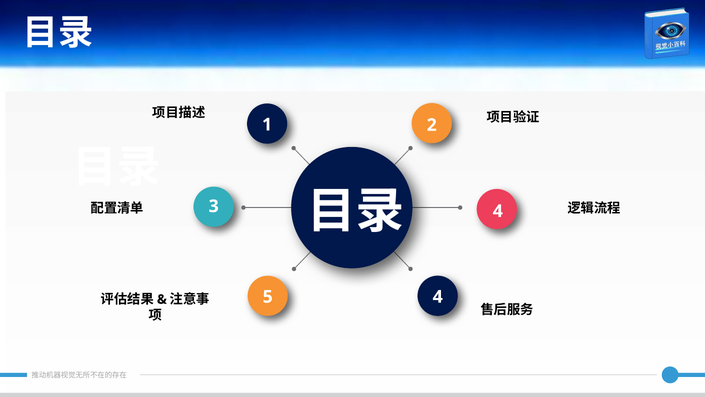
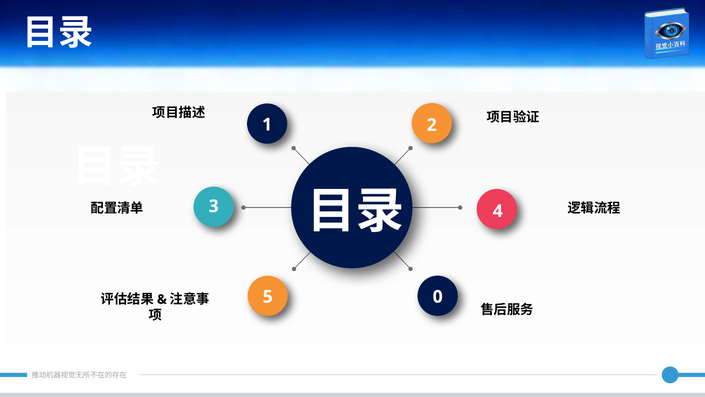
5 4: 4 -> 0 (438, 297)
